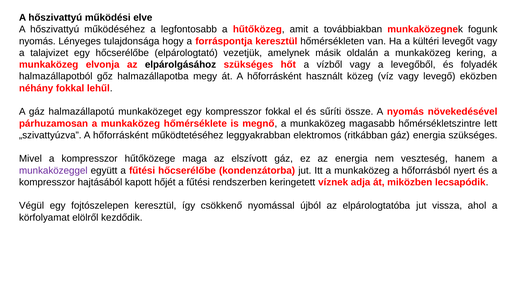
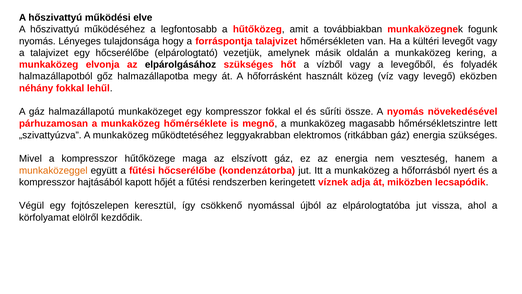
forráspontja keresztül: keresztül -> talajvizet (276, 41)
„szivattyúzva A hőforrásként: hőforrásként -> munkaközeg (121, 135)
munkaközeggel colour: purple -> orange (53, 170)
